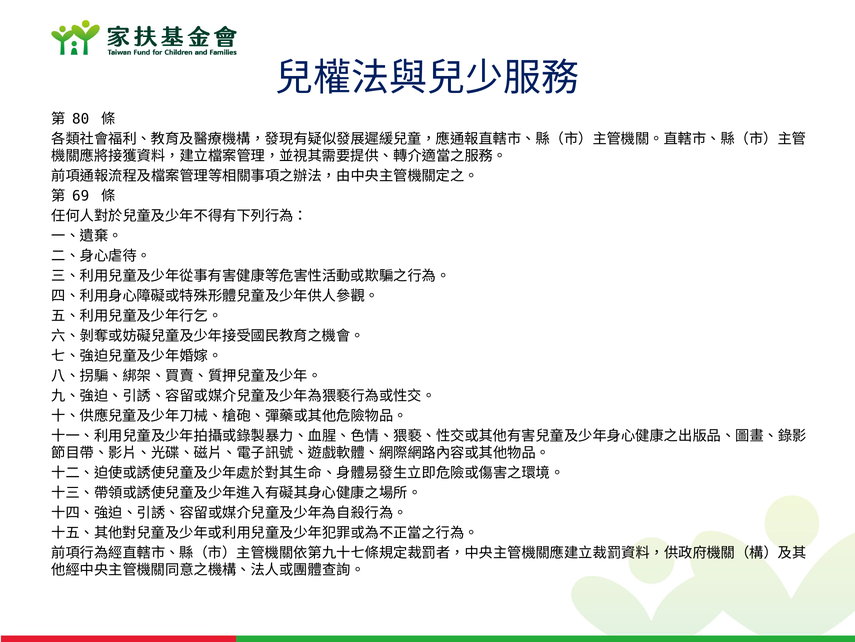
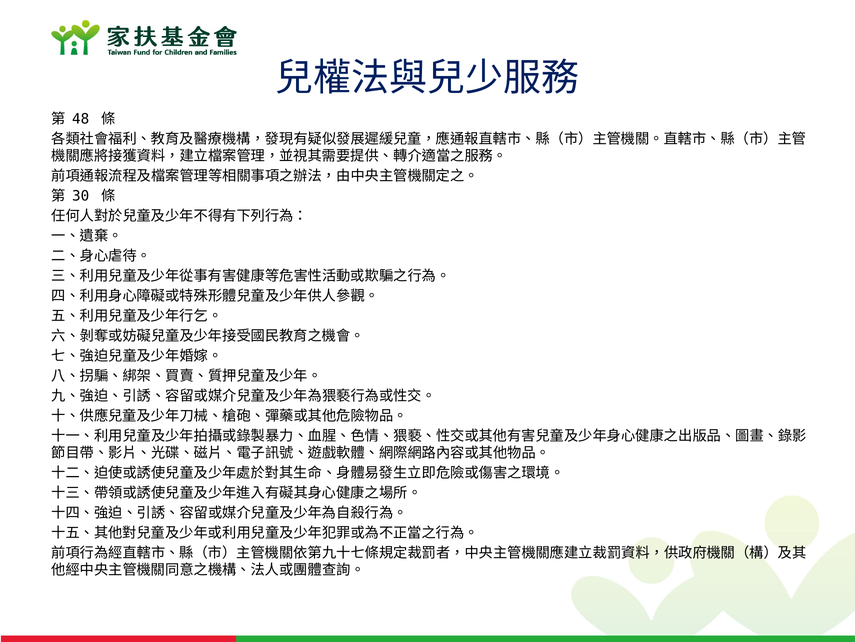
80: 80 -> 48 (81, 119)
69: 69 -> 30 (81, 196)
